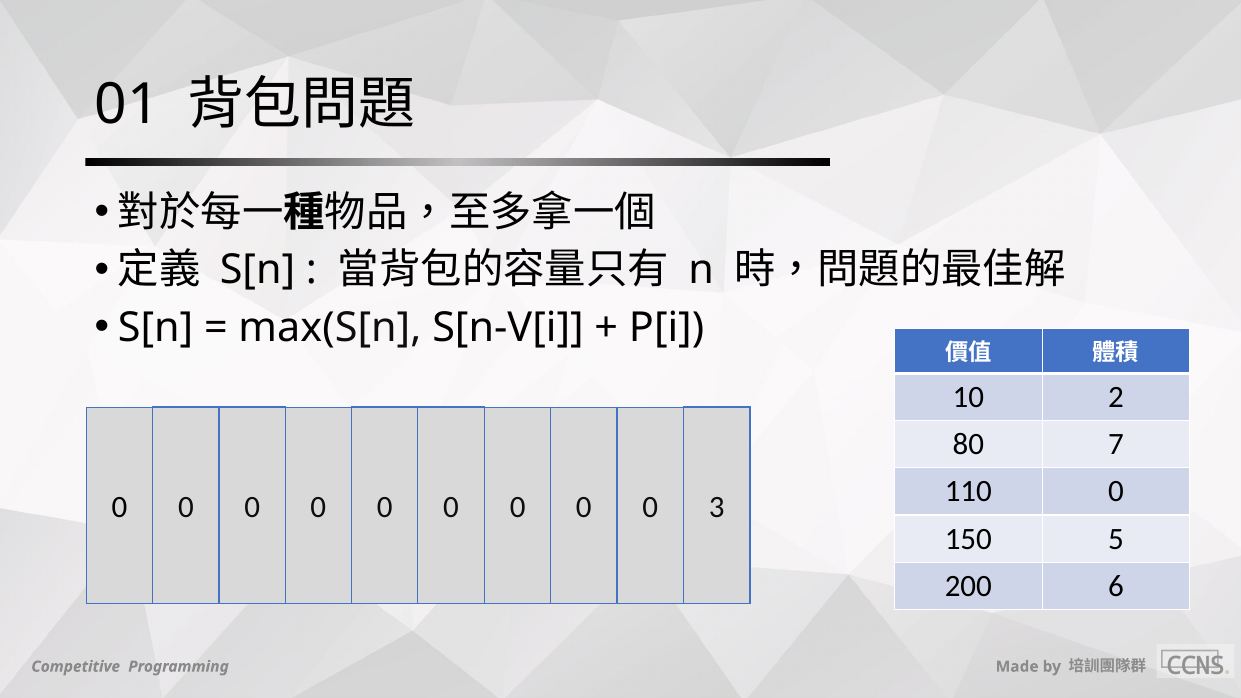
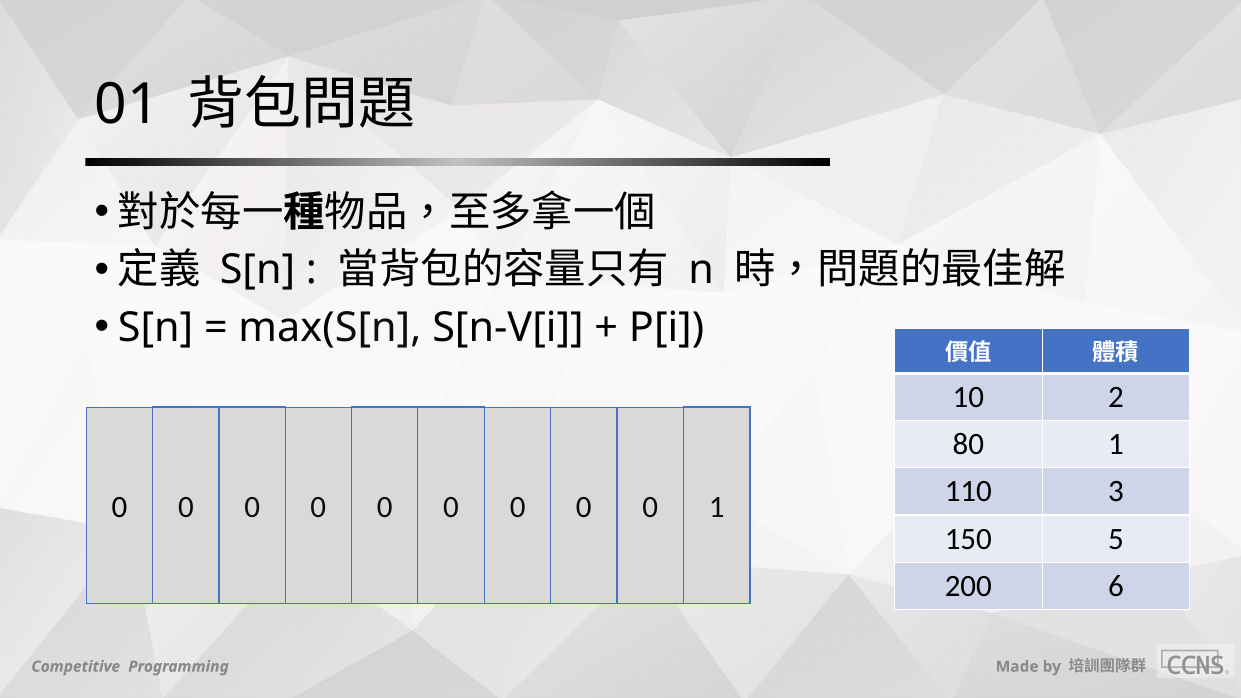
80 7: 7 -> 1 (1116, 445)
110 0: 0 -> 3 (1116, 492)
0 3: 3 -> 1 (717, 507)
